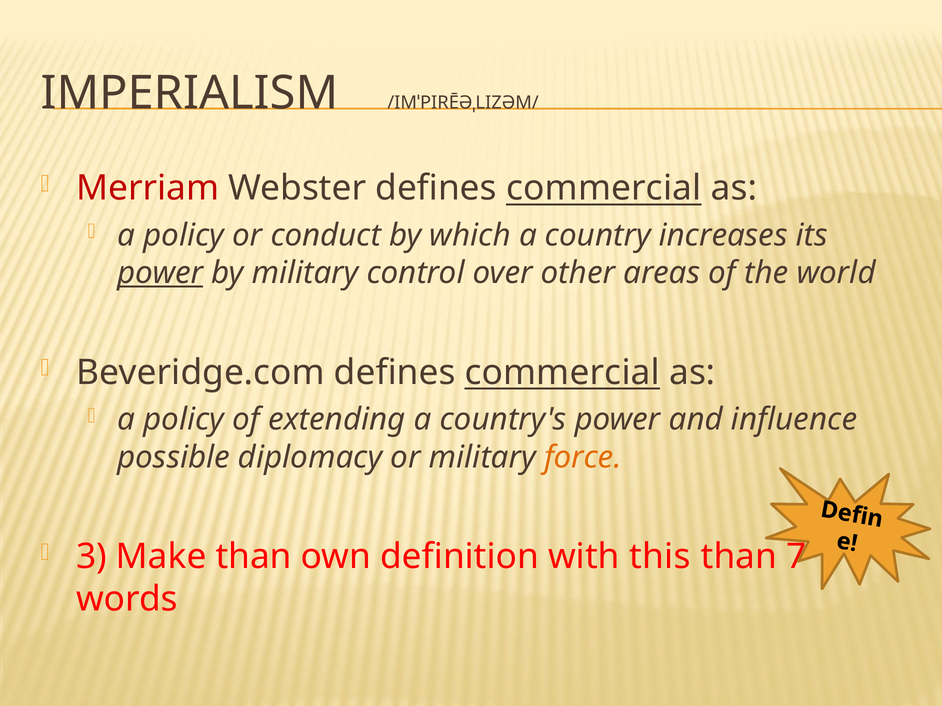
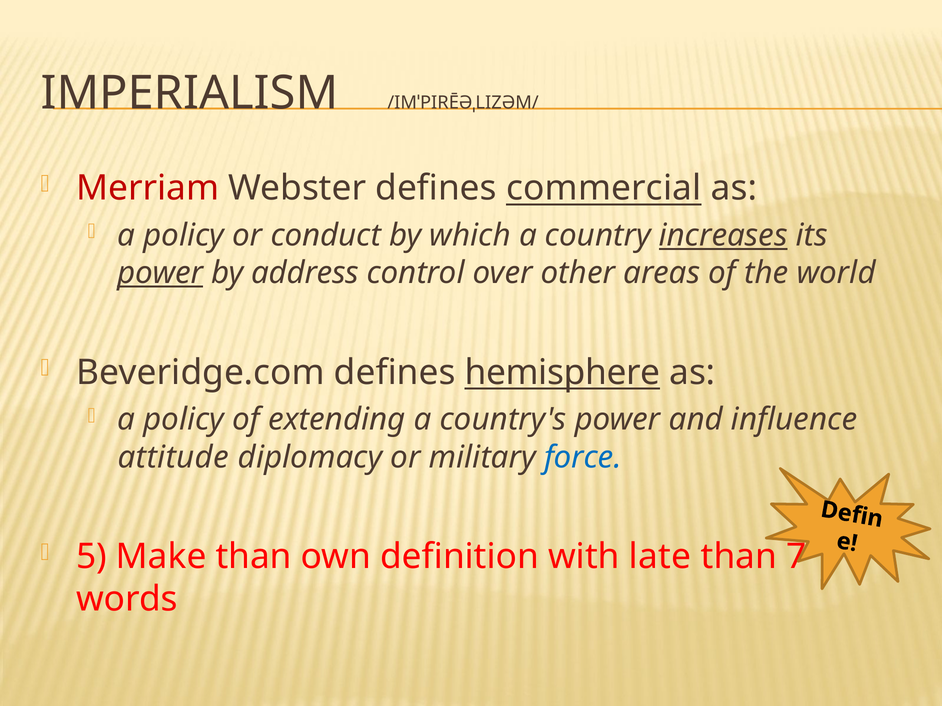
increases underline: none -> present (723, 236)
by military: military -> address (305, 273)
commercial: commercial -> hemisphere (562, 373)
possible: possible -> attitude (173, 458)
force colour: orange -> blue (583, 458)
3: 3 -> 5 (91, 557)
this: this -> late (660, 557)
